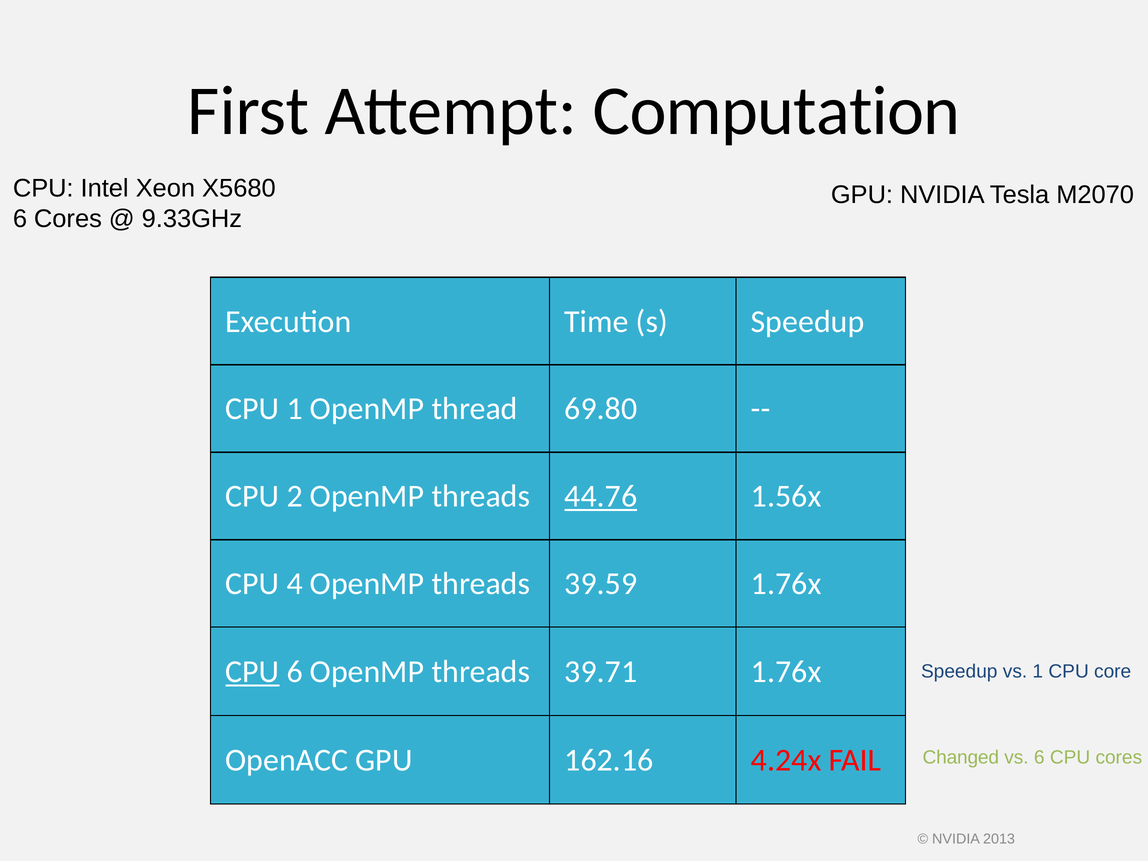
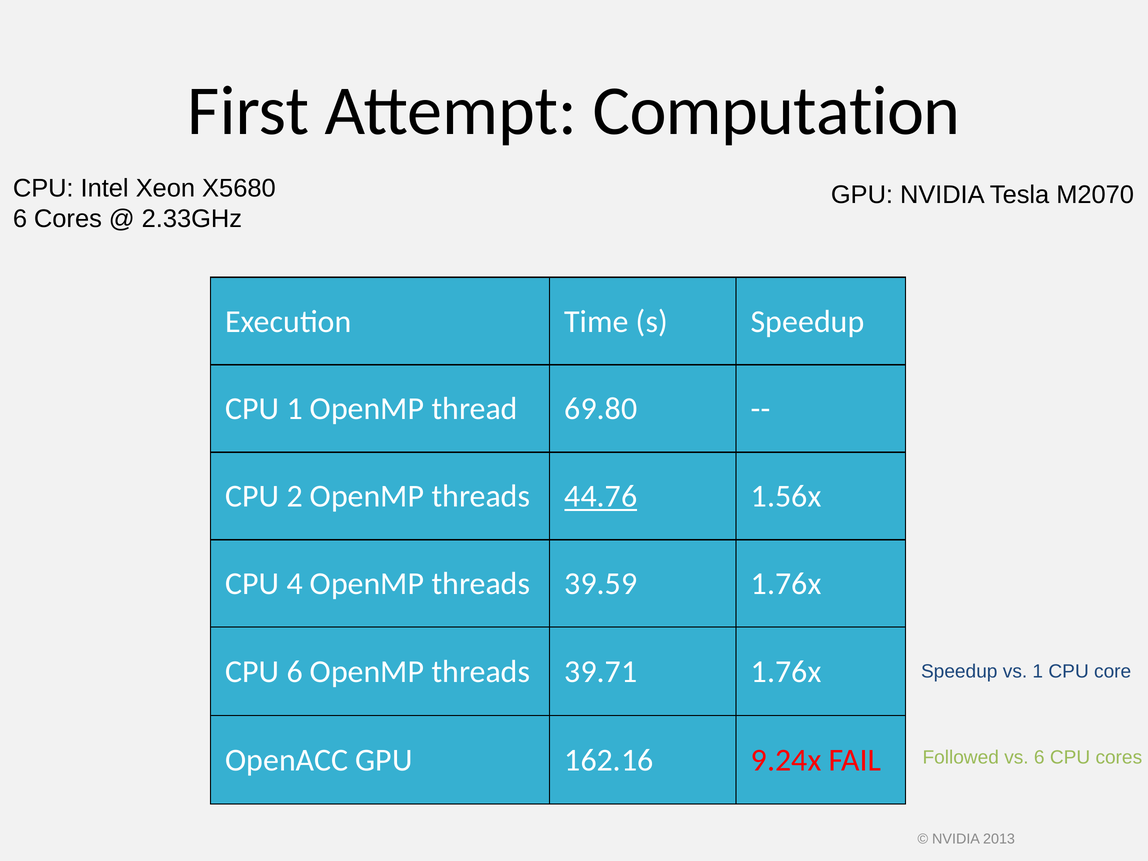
9.33GHz: 9.33GHz -> 2.33GHz (192, 219)
CPU underline: present -> none (252, 672)
4.24x: 4.24x -> 9.24x (786, 760)
Changed: Changed -> Followed (961, 757)
